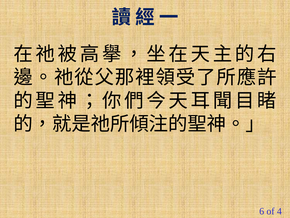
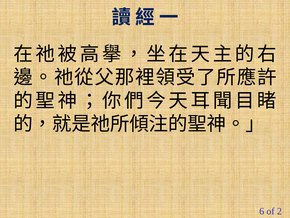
4: 4 -> 2 (279, 211)
